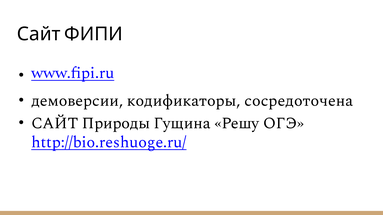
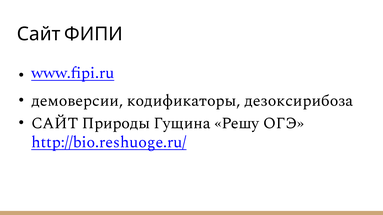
сосредоточена: сосредоточена -> дезоксирибоза (299, 101)
